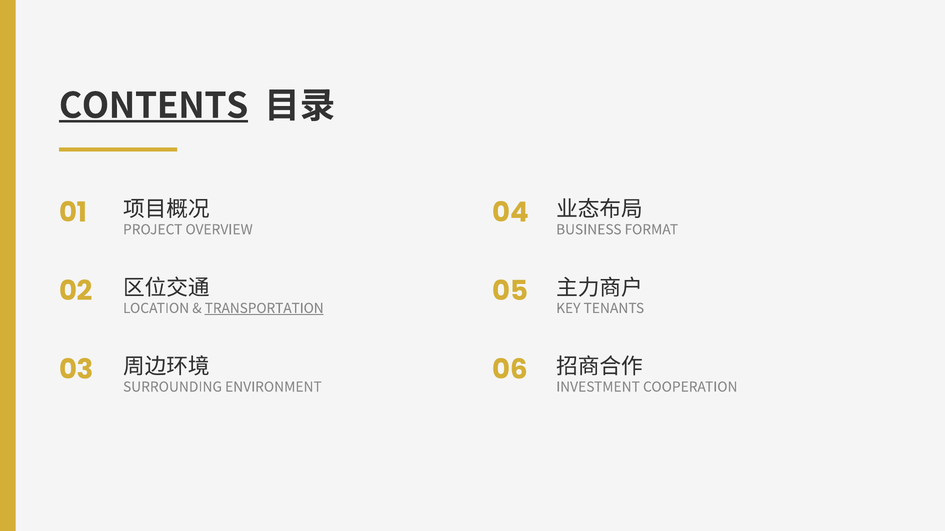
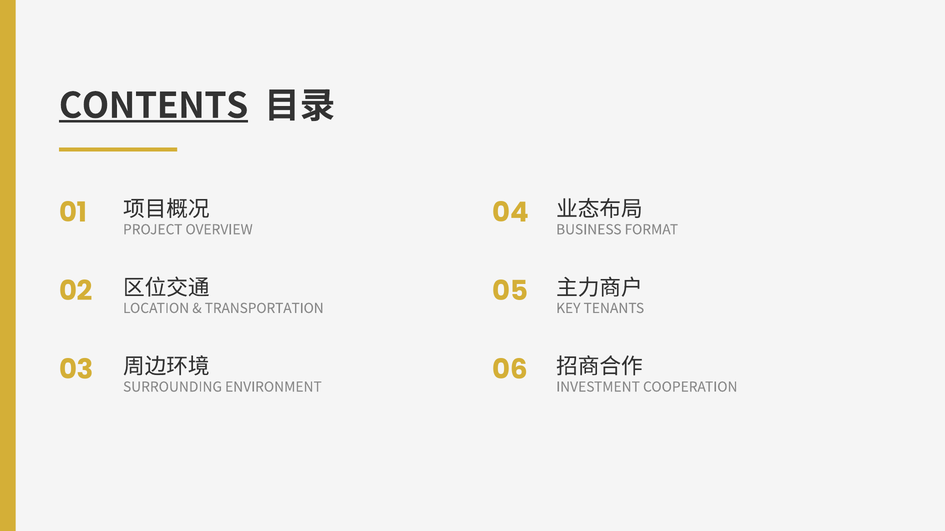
TRANSPORTATION underline: present -> none (264, 309)
